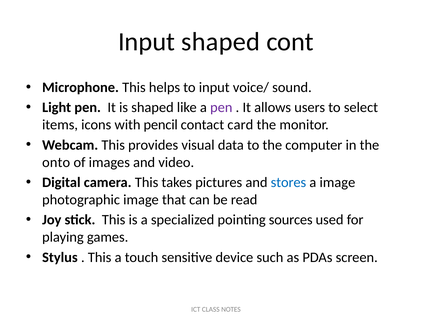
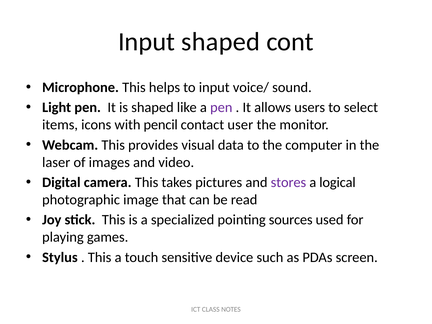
card: card -> user (240, 125)
onto: onto -> laser (56, 162)
stores colour: blue -> purple (288, 182)
a image: image -> logical (337, 182)
